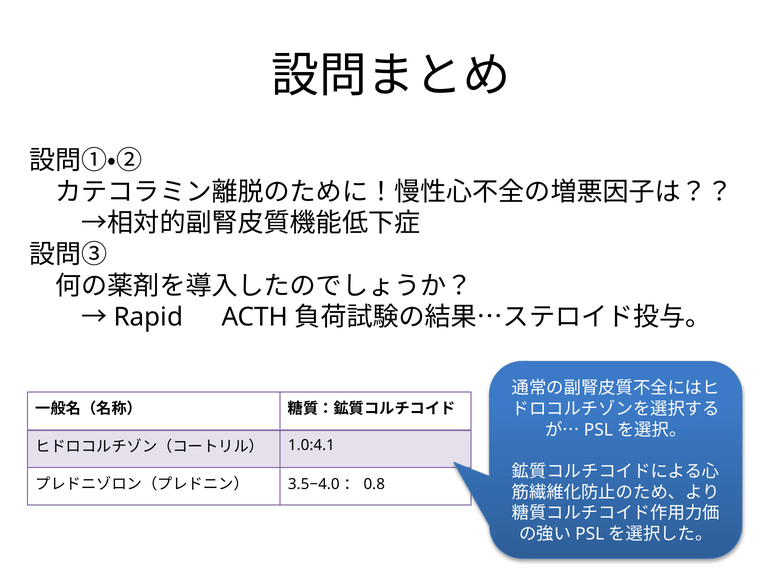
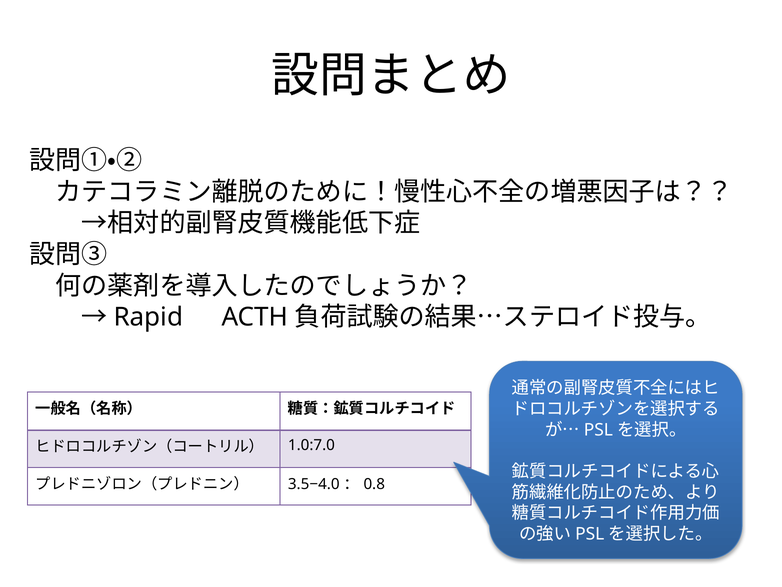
1.0:4.1: 1.0:4.1 -> 1.0:7.0 (311, 445)
